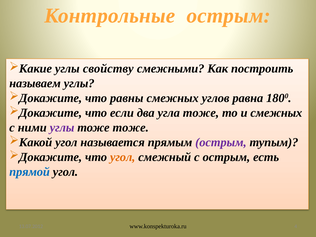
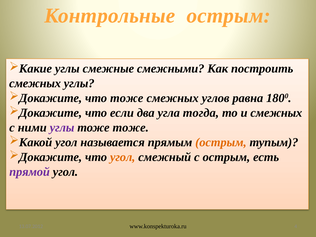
свойству: свойству -> смежные (108, 69)
называем: называем -> смежных (35, 83)
что равны: равны -> тоже (127, 98)
угла тоже: тоже -> тогда (201, 113)
острым colour: purple -> orange (221, 142)
прямой colour: blue -> purple (30, 172)
